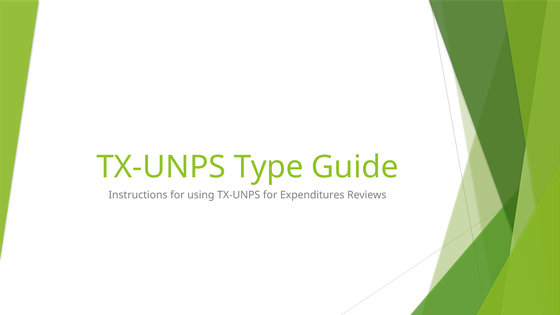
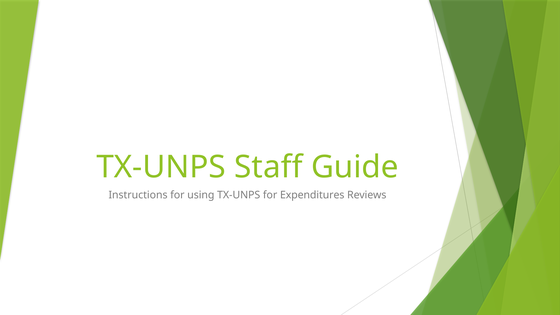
Type: Type -> Staff (268, 167)
